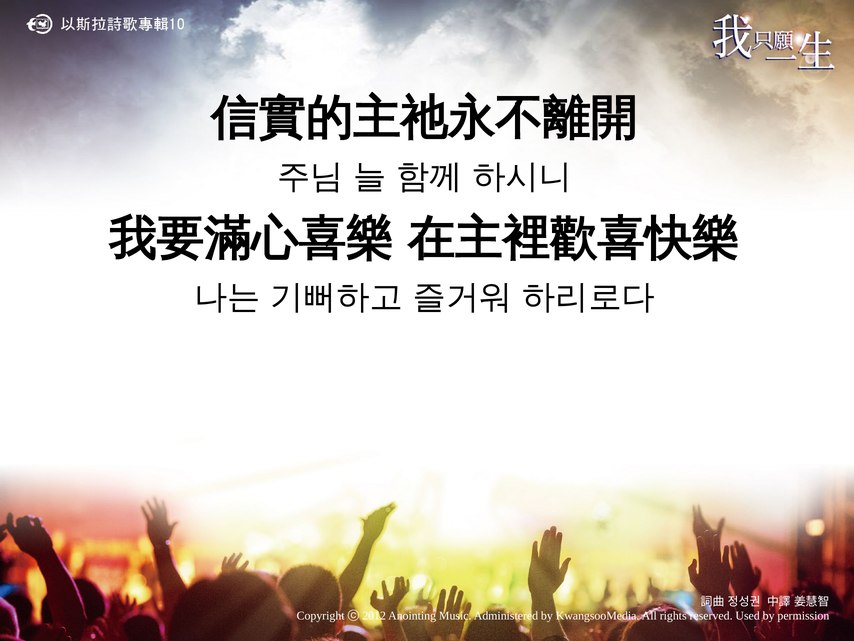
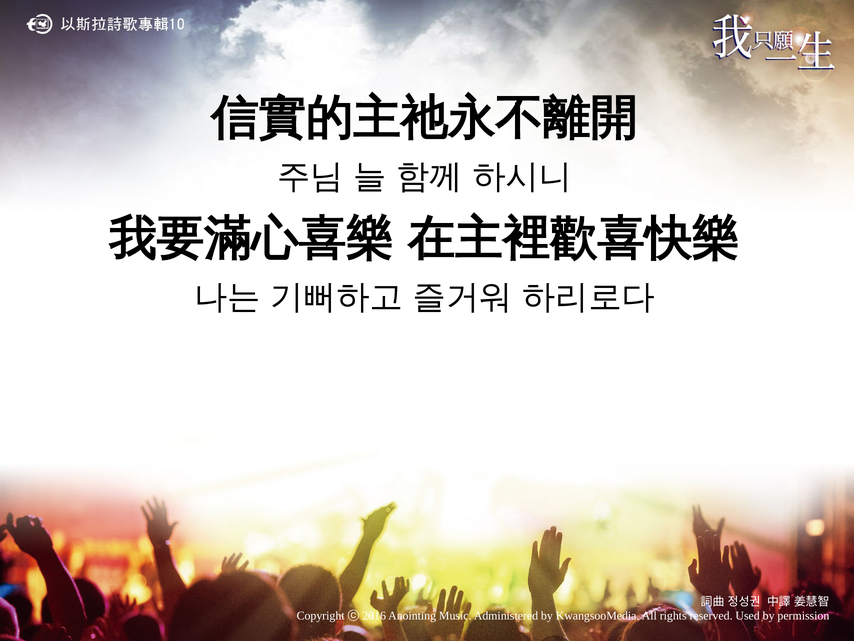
2012: 2012 -> 2016 (374, 615)
